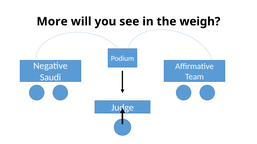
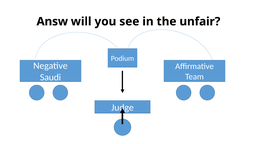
More: More -> Answ (52, 22)
weigh: weigh -> unfair (200, 22)
